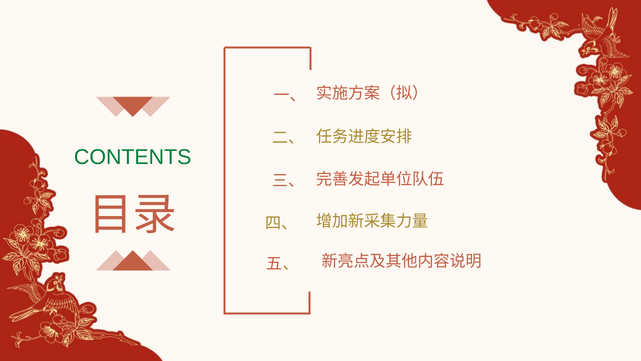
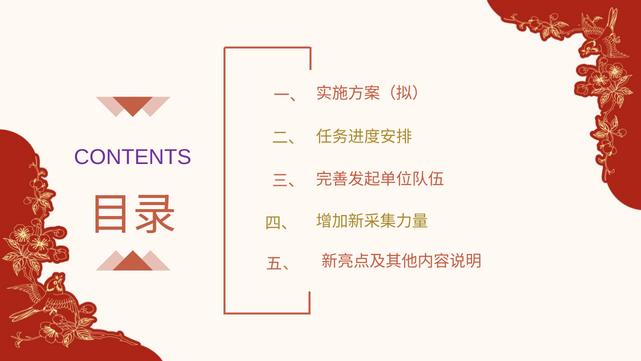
CONTENTS colour: green -> purple (133, 157)
